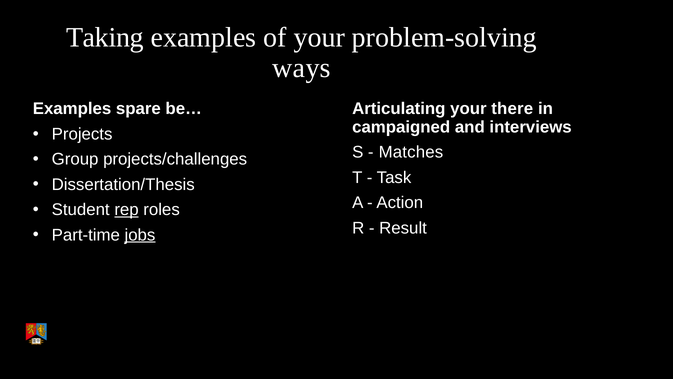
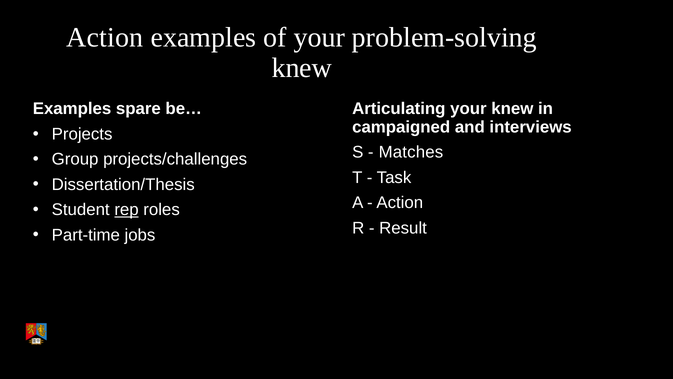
Taking: Taking -> Action (105, 37)
ways: ways -> knew (302, 68)
your there: there -> knew (512, 109)
jobs underline: present -> none (140, 235)
